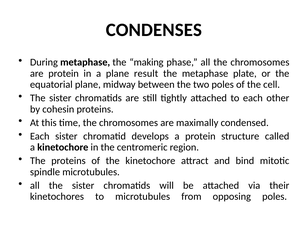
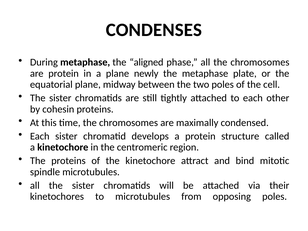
making: making -> aligned (146, 62)
result: result -> newly (146, 73)
